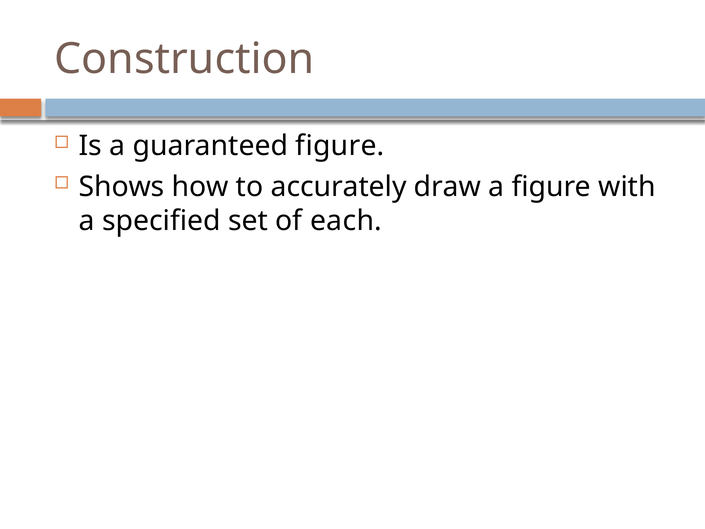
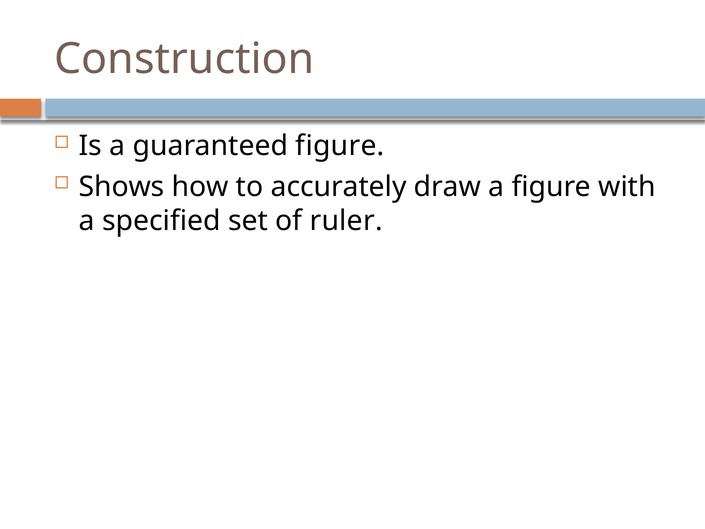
each: each -> ruler (346, 221)
